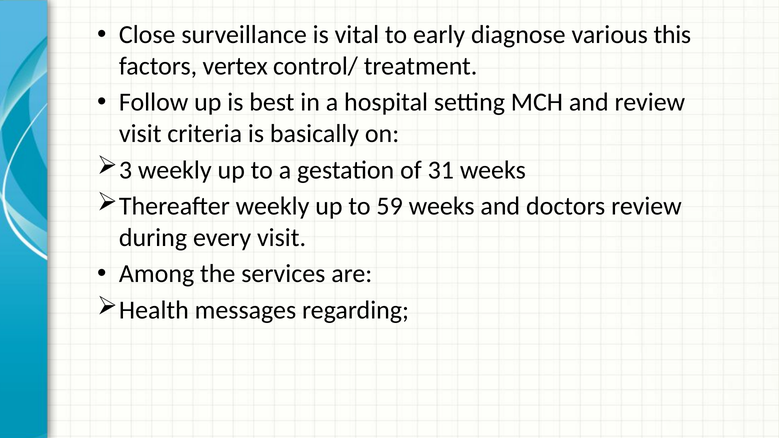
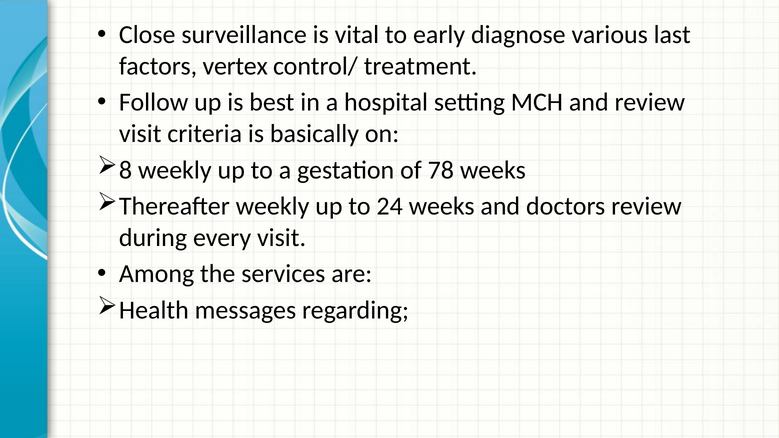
this: this -> last (672, 35)
3: 3 -> 8 (126, 170)
31: 31 -> 78 (441, 170)
59: 59 -> 24 (390, 206)
